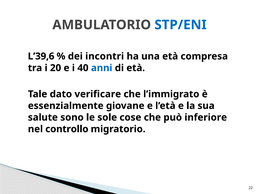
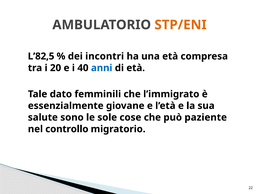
STP/ENI colour: blue -> orange (181, 25)
L’39,6: L’39,6 -> L’82,5 (41, 56)
verificare: verificare -> femminili (98, 94)
inferiore: inferiore -> paziente (206, 118)
